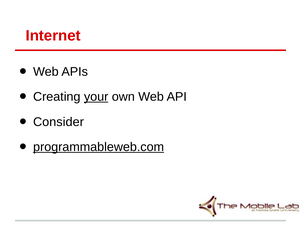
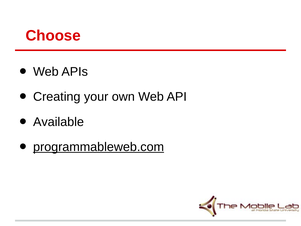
Internet: Internet -> Choose (53, 36)
your underline: present -> none (96, 97)
Consider: Consider -> Available (59, 122)
